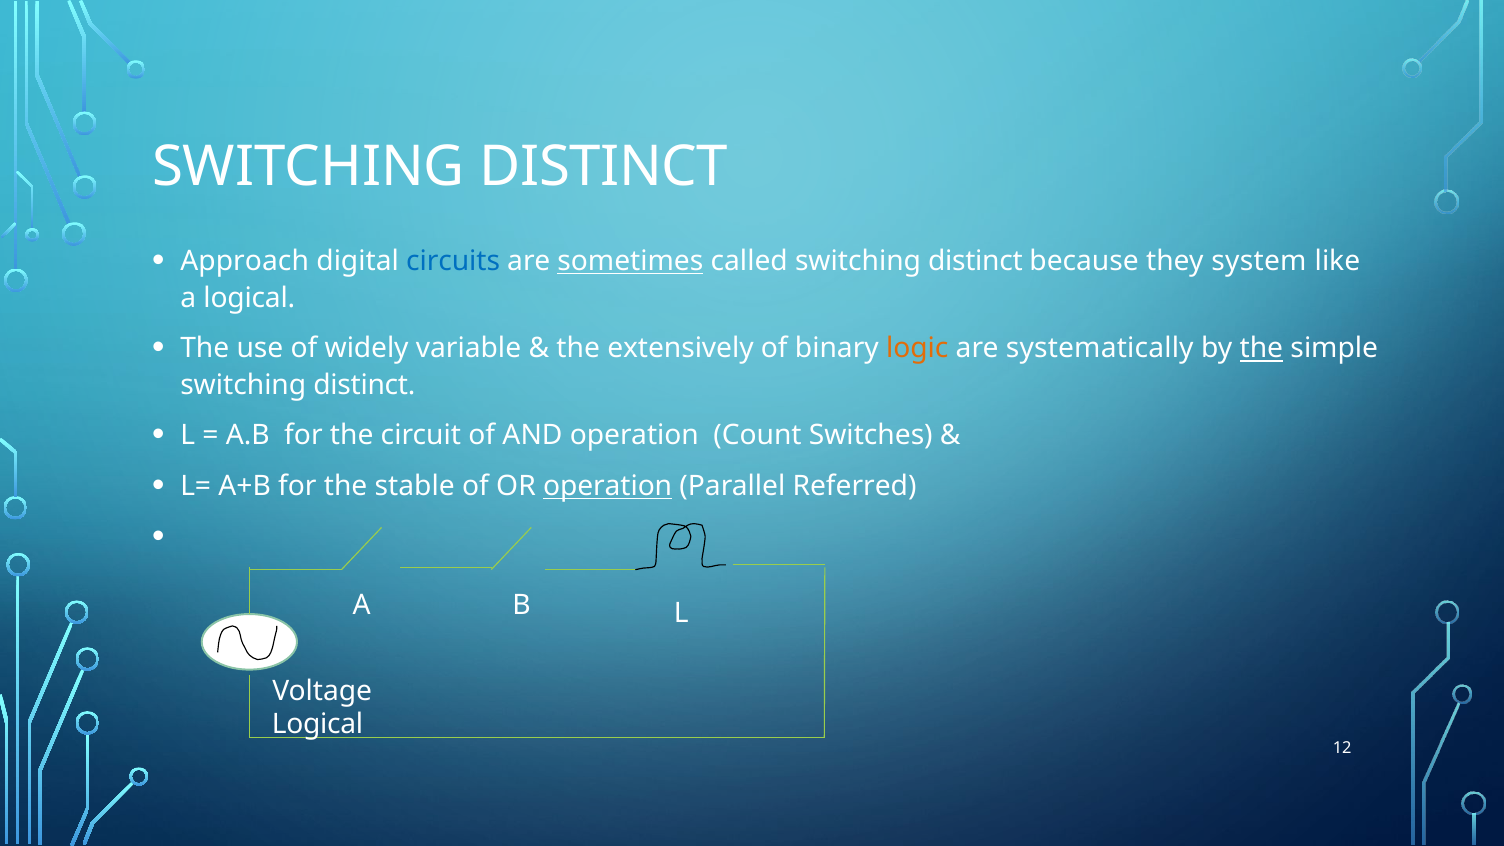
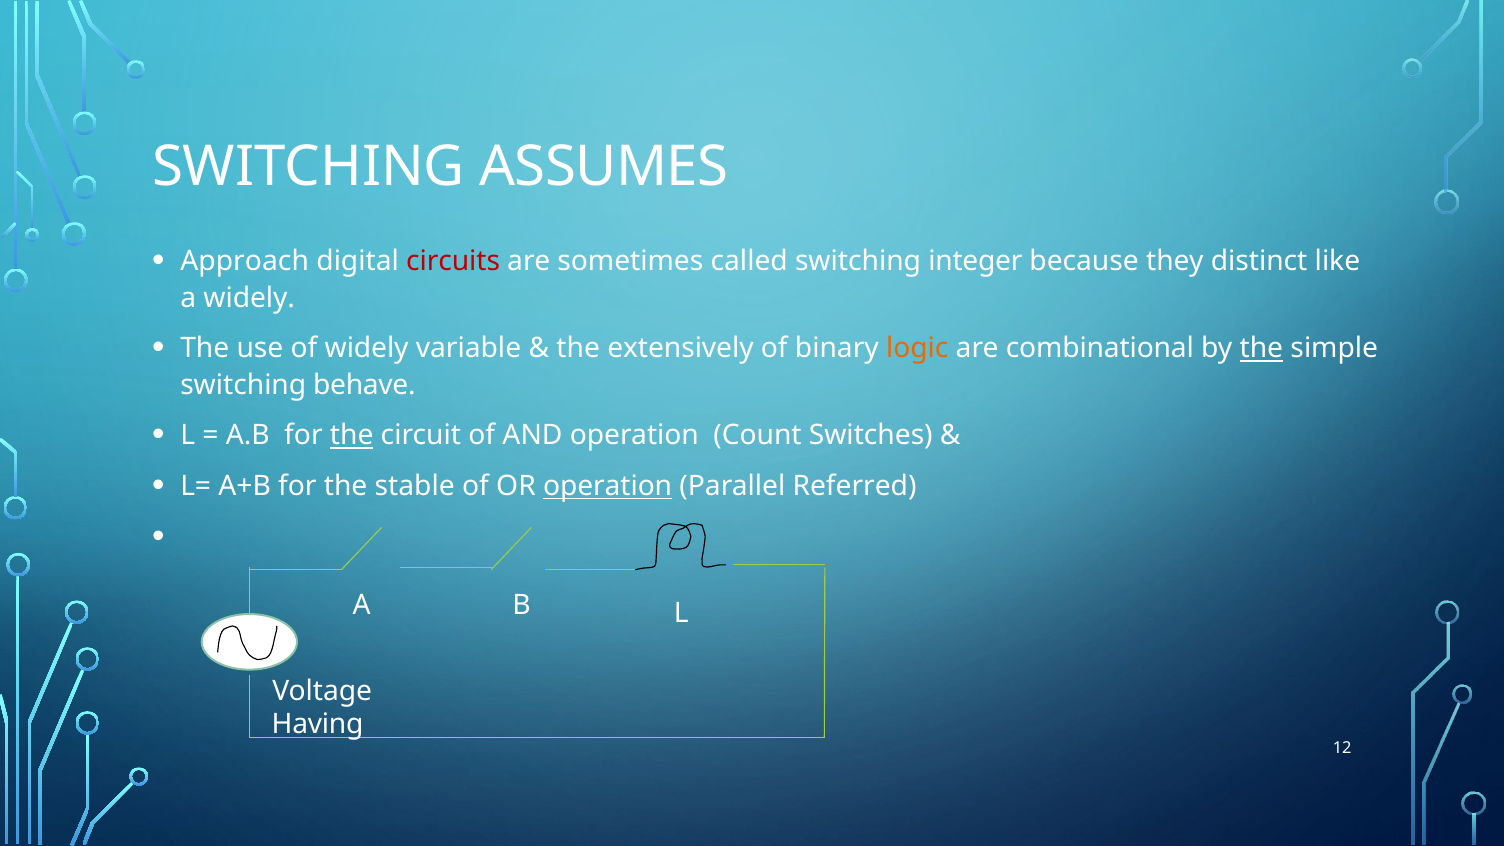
DISTINCT: DISTINCT -> ASSUMES (604, 167)
circuits colour: blue -> red (453, 262)
sometimes underline: present -> none (630, 262)
called switching distinct: distinct -> integer (975, 262)
system: system -> distinct (1259, 262)
a logical: logical -> widely (249, 298)
systematically: systematically -> combinational (1100, 349)
distinct: distinct -> behave (364, 385)
the underline: none -> present (352, 436)
Logical: Logical -> Having (318, 725)
